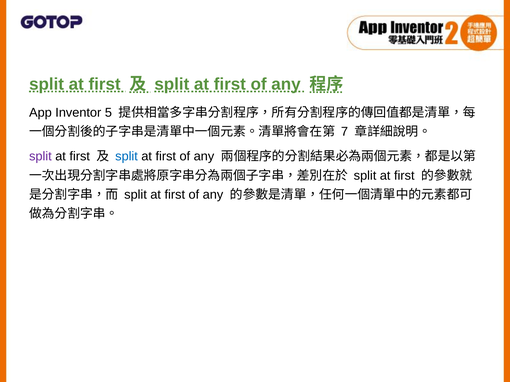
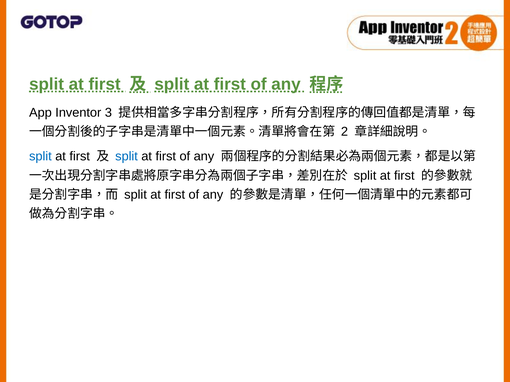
5: 5 -> 3 (108, 113)
7: 7 -> 2 (345, 132)
split colour: purple -> blue (40, 157)
